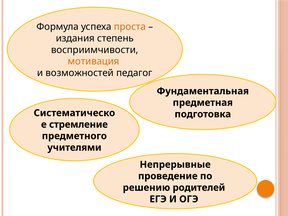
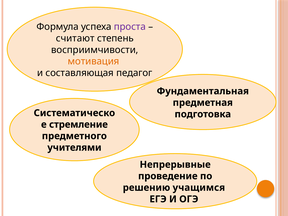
проста colour: orange -> purple (130, 27)
издания: издания -> считают (75, 38)
возможностей: возможностей -> составляющая (80, 73)
родителей: родителей -> учащимся (199, 188)
